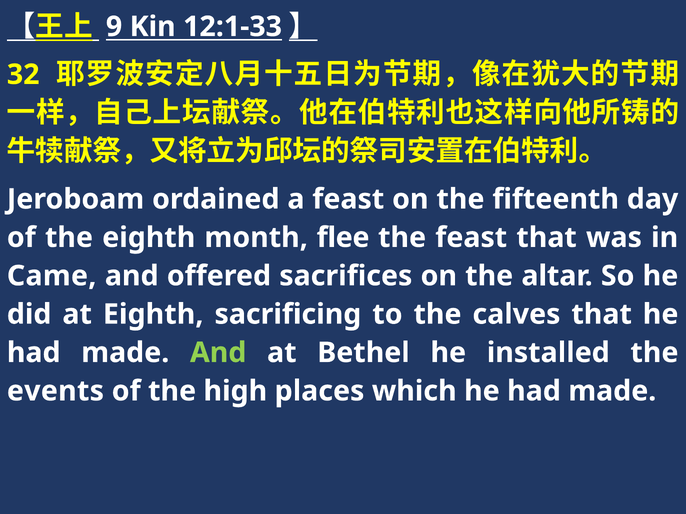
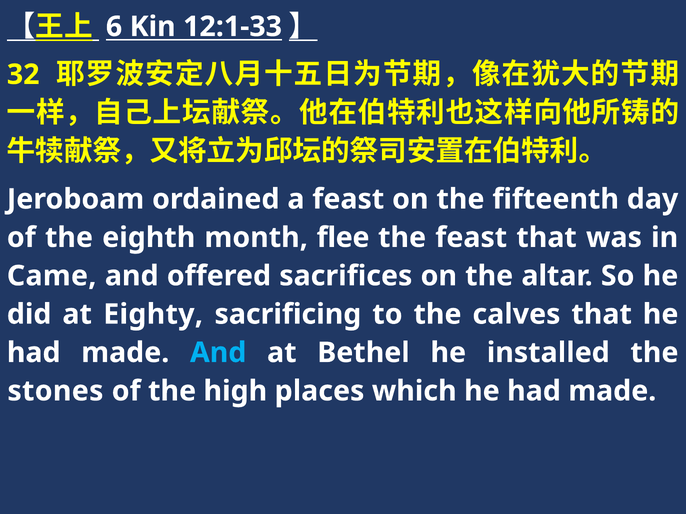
9: 9 -> 6 (114, 27)
at Eighth: Eighth -> Eighty (153, 315)
And colour: light green -> light blue (218, 353)
events: events -> stones (55, 391)
